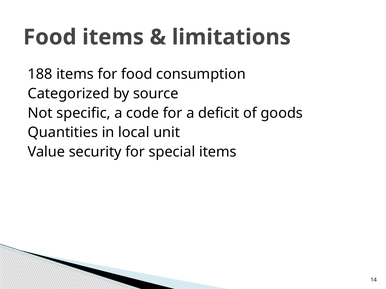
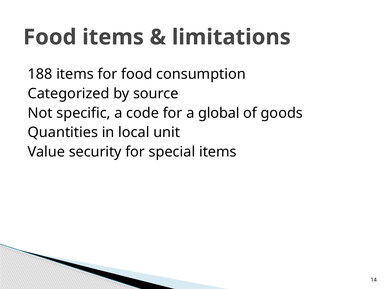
deficit: deficit -> global (219, 113)
